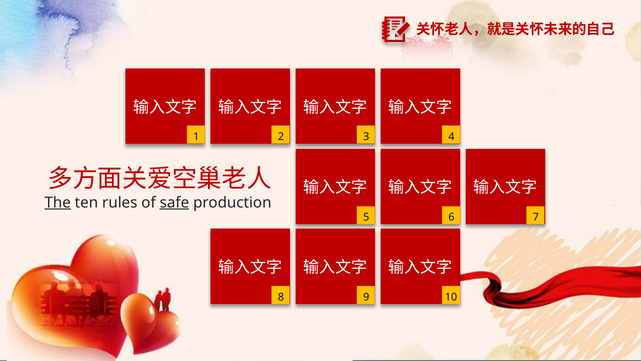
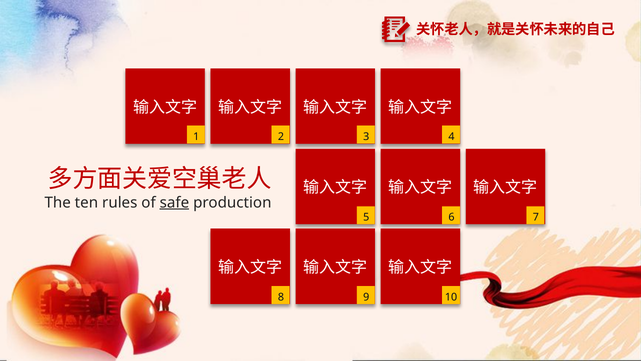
The underline: present -> none (58, 202)
